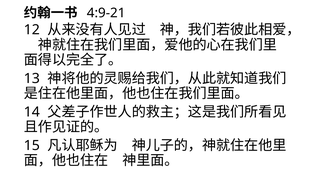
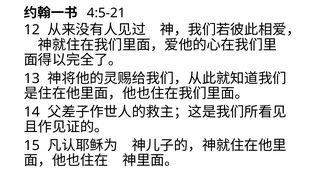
4:9-21: 4:9-21 -> 4:5-21 (106, 13)
